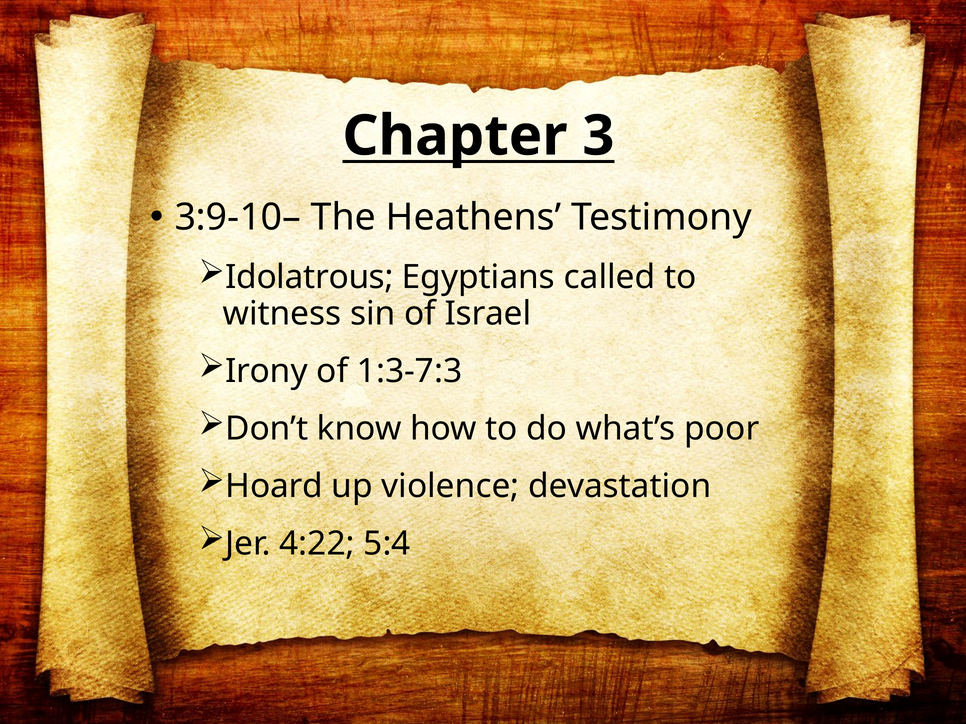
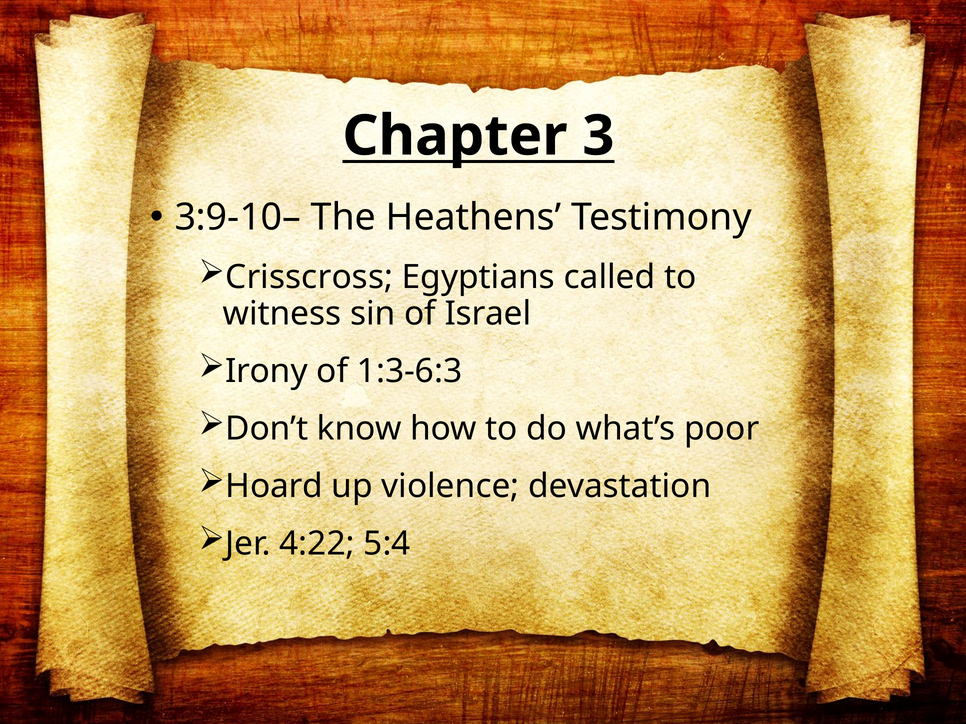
Idolatrous: Idolatrous -> Crisscross (309, 278)
1:3-7:3: 1:3-7:3 -> 1:3-6:3 (410, 371)
